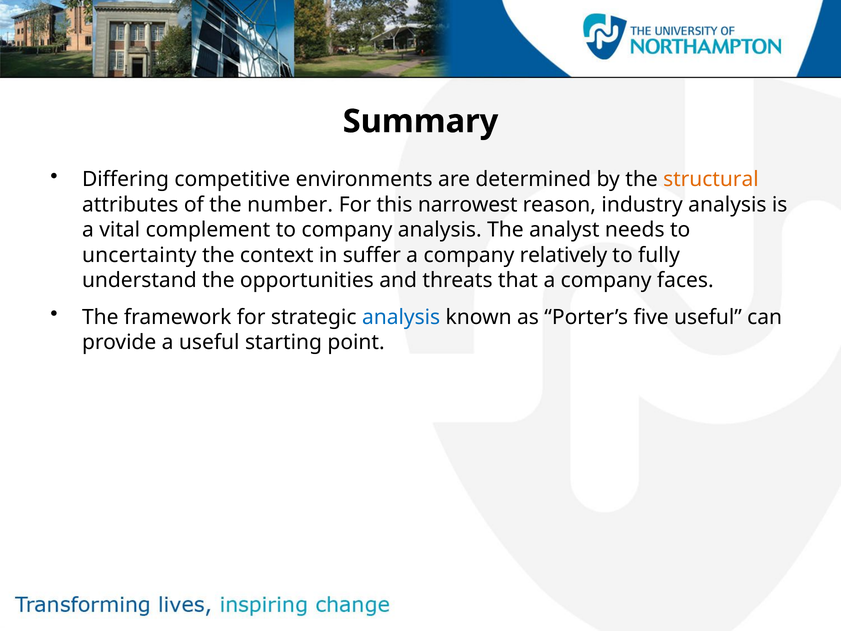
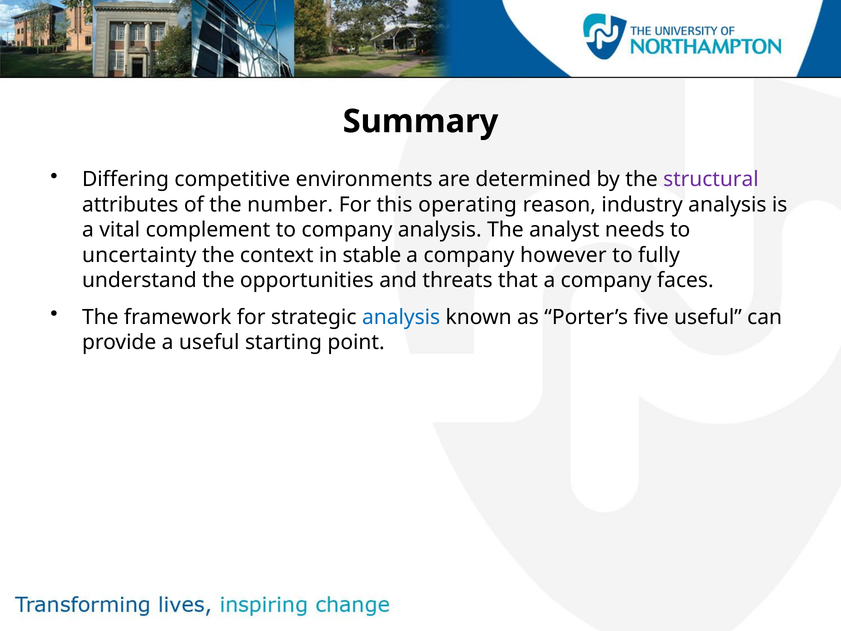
structural colour: orange -> purple (711, 179)
narrowest: narrowest -> operating (468, 205)
suffer: suffer -> stable (372, 255)
relatively: relatively -> however (563, 255)
